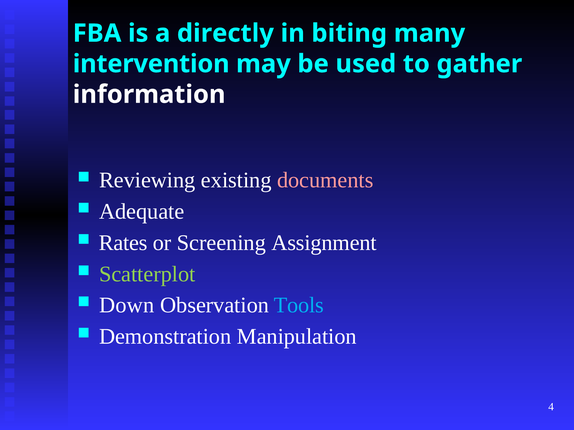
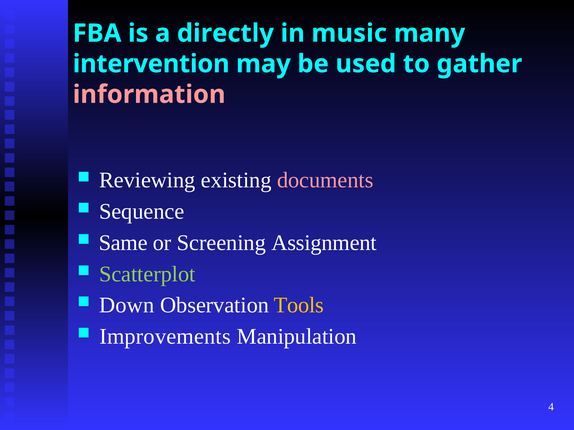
biting: biting -> music (349, 33)
information colour: white -> pink (149, 95)
Adequate: Adequate -> Sequence (142, 212)
Rates: Rates -> Same (123, 243)
Tools colour: light blue -> yellow (299, 306)
Demonstration: Demonstration -> Improvements (165, 337)
